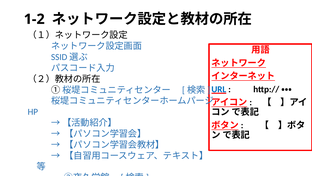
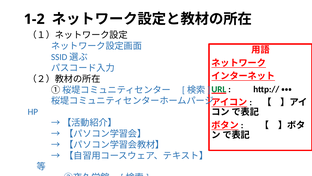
URL colour: blue -> green (219, 89)
